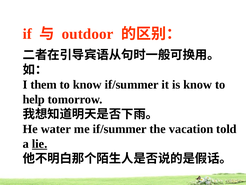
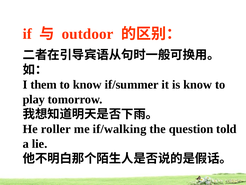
help: help -> play (34, 99)
water: water -> roller (56, 129)
me if/summer: if/summer -> if/walking (120, 129)
vacation: vacation -> question (191, 129)
lie underline: present -> none (40, 143)
